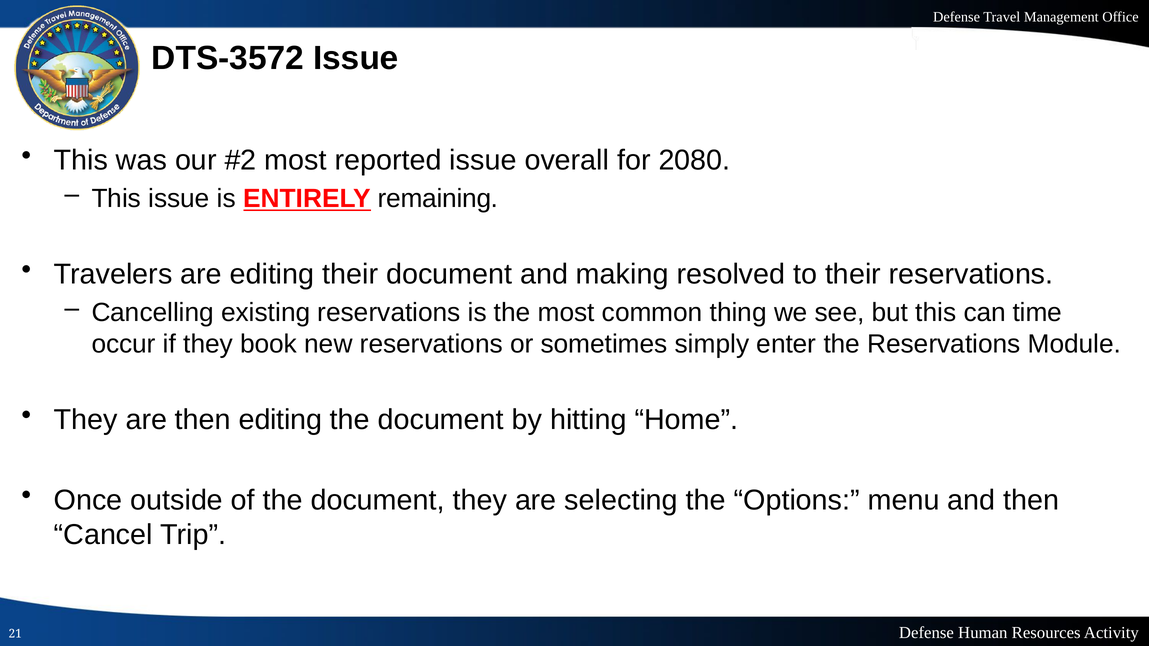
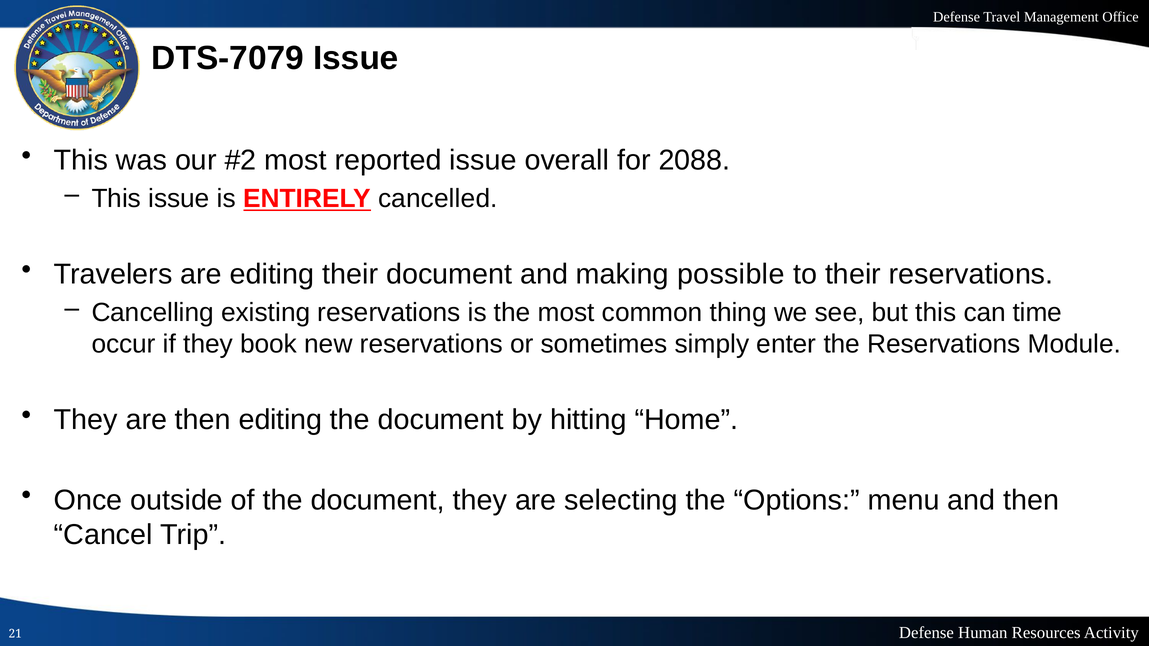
DTS-3572: DTS-3572 -> DTS-7079 (228, 58)
2080: 2080 -> 2088 (694, 161)
remaining: remaining -> cancelled (438, 199)
resolved: resolved -> possible (731, 274)
